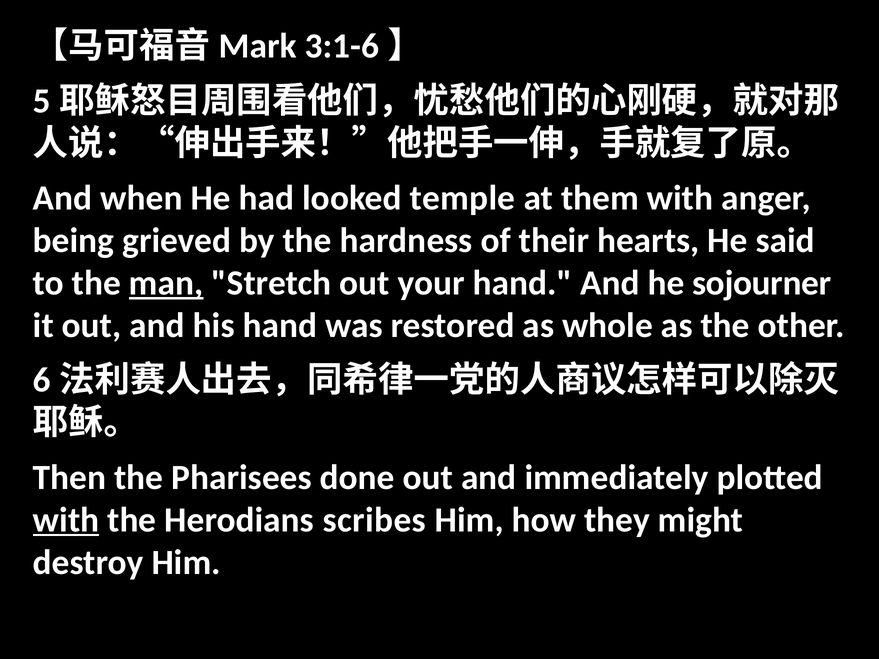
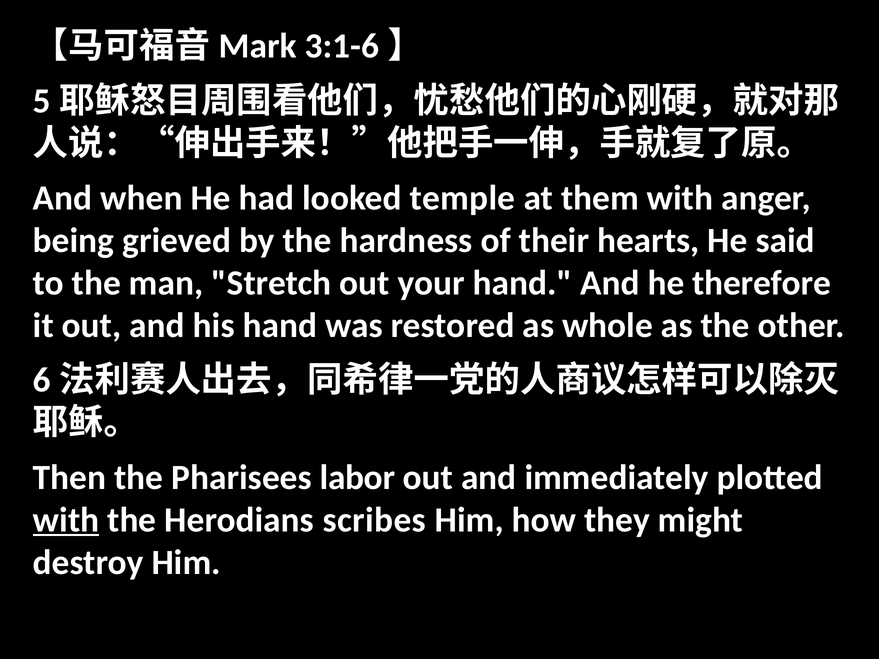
man underline: present -> none (166, 283)
sojourner: sojourner -> therefore (762, 283)
done: done -> labor (357, 478)
